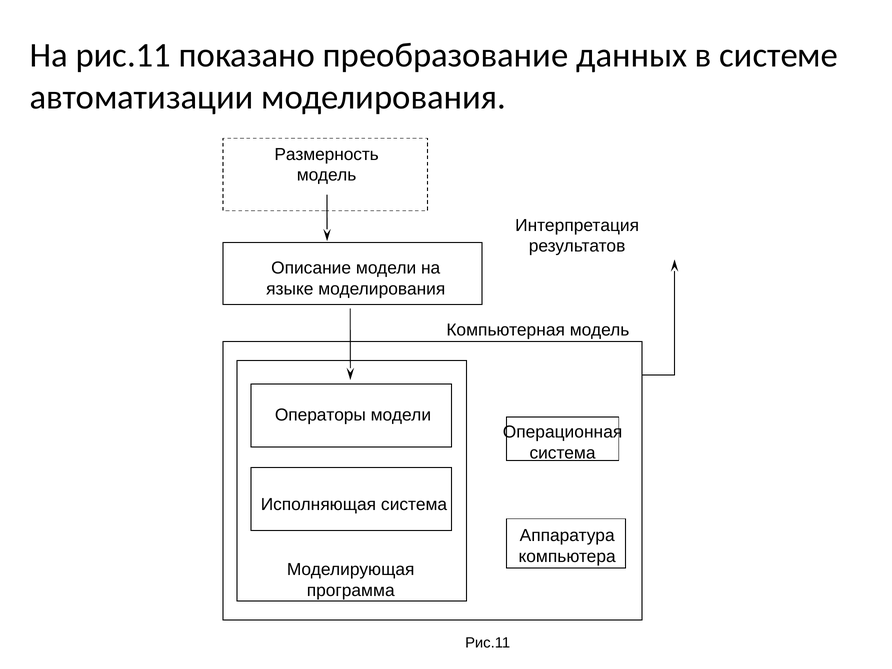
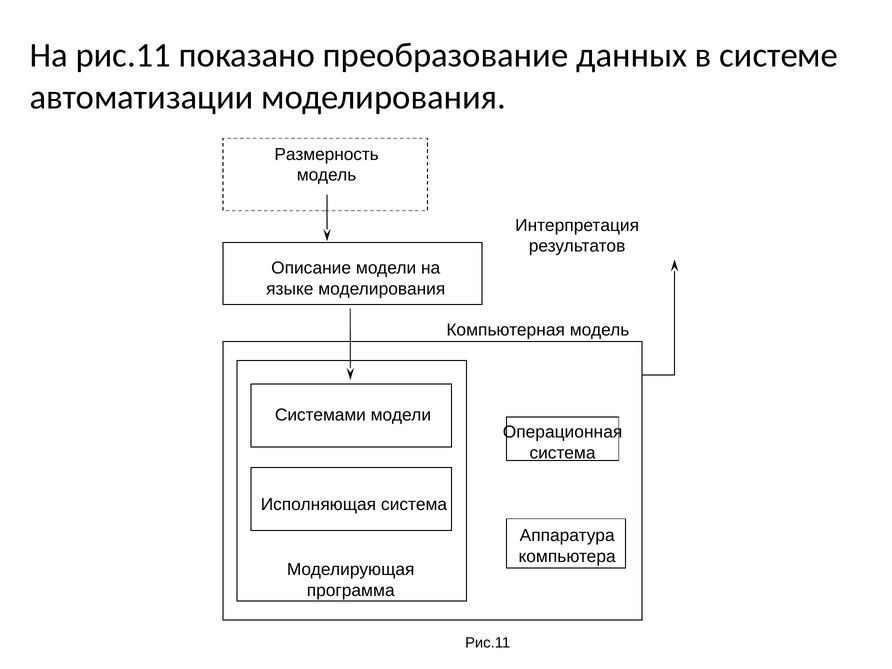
Операторы: Операторы -> Системами (320, 415)
